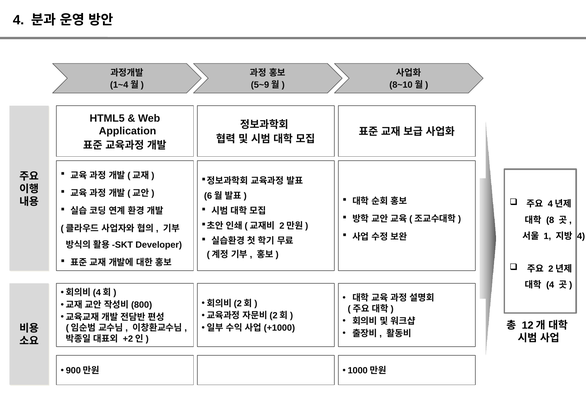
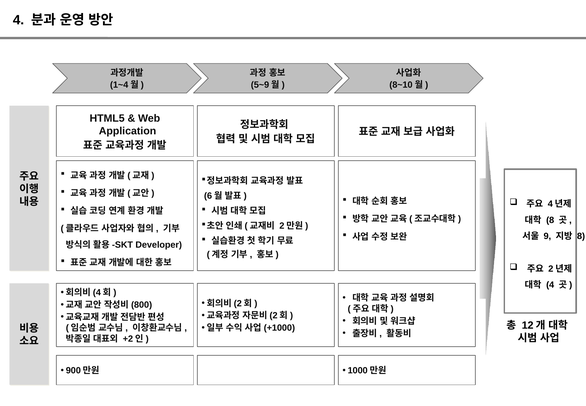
1: 1 -> 9 (547, 236)
4: 4 -> 8 (581, 236)
